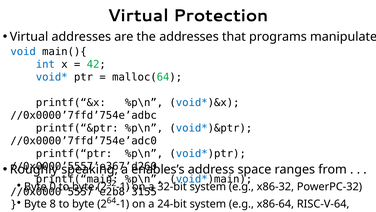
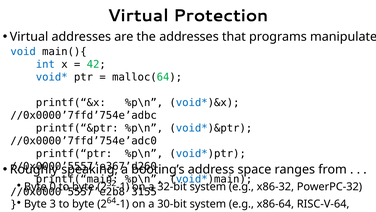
enables’s: enables’s -> booting’s (158, 169)
8: 8 -> 3 (53, 204)
24-bit: 24-bit -> 30-bit (172, 204)
